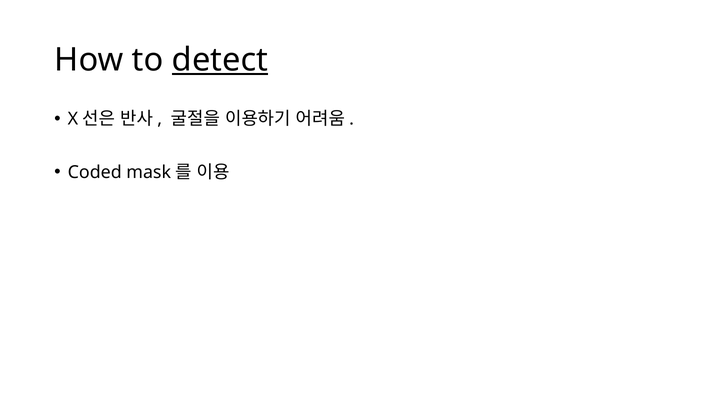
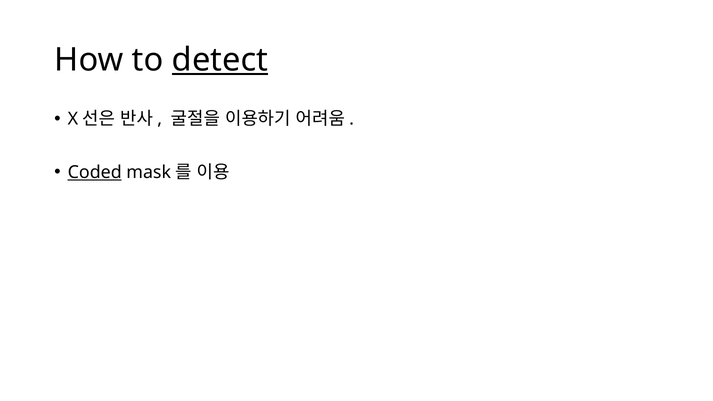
Coded underline: none -> present (95, 172)
